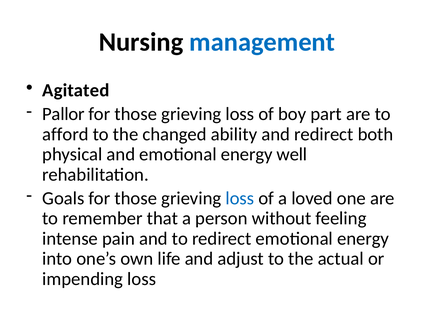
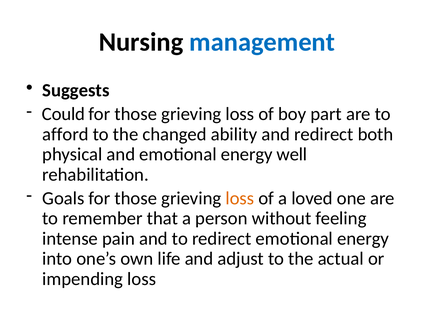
Agitated: Agitated -> Suggests (76, 91)
Pallor: Pallor -> Could (63, 114)
loss colour: blue -> orange (240, 199)
